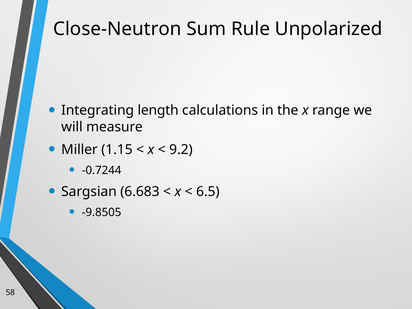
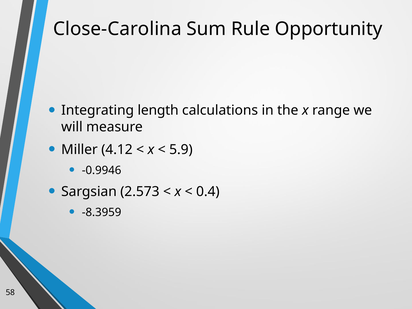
Close-Neutron: Close-Neutron -> Close-Carolina (117, 29)
Unpolarized: Unpolarized -> Opportunity (329, 29)
1.15: 1.15 -> 4.12 (117, 150)
9.2: 9.2 -> 5.9 (181, 150)
-0.7244: -0.7244 -> -0.9946 (102, 170)
6.683: 6.683 -> 2.573 (140, 192)
6.5: 6.5 -> 0.4 (208, 192)
-9.8505: -9.8505 -> -8.3959 (102, 212)
